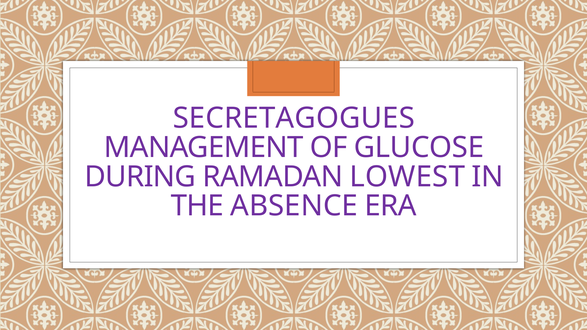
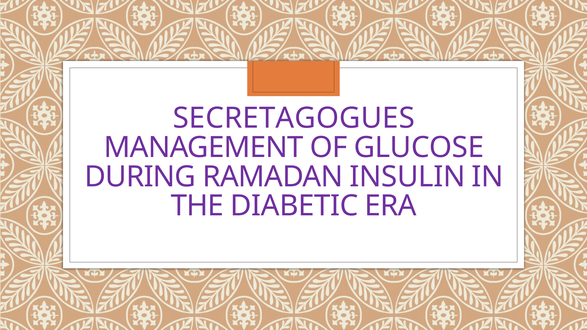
LOWEST: LOWEST -> INSULIN (407, 177)
ABSENCE: ABSENCE -> DIABETIC (294, 206)
